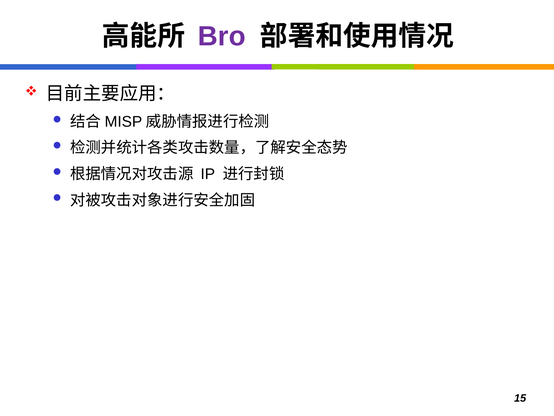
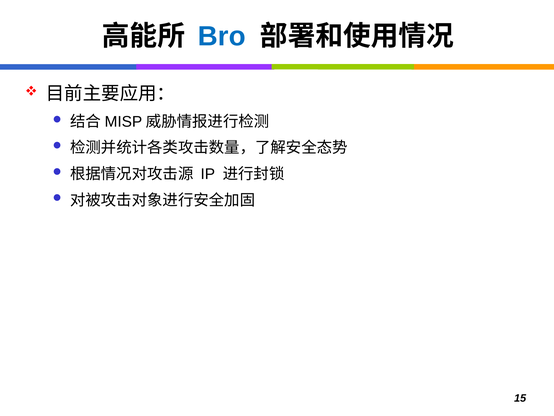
Bro colour: purple -> blue (222, 36)
